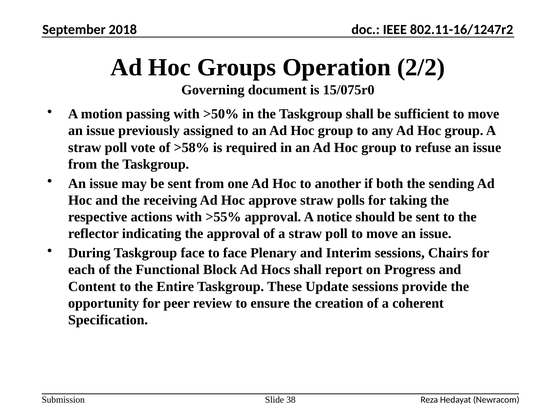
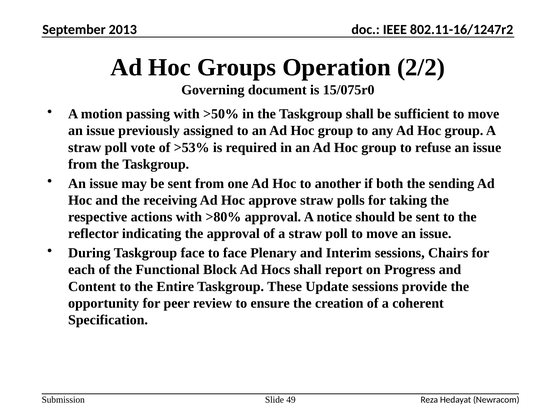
2018: 2018 -> 2013 (123, 30)
>58%: >58% -> >53% (192, 147)
>55%: >55% -> >80% (223, 217)
38: 38 -> 49 (291, 400)
